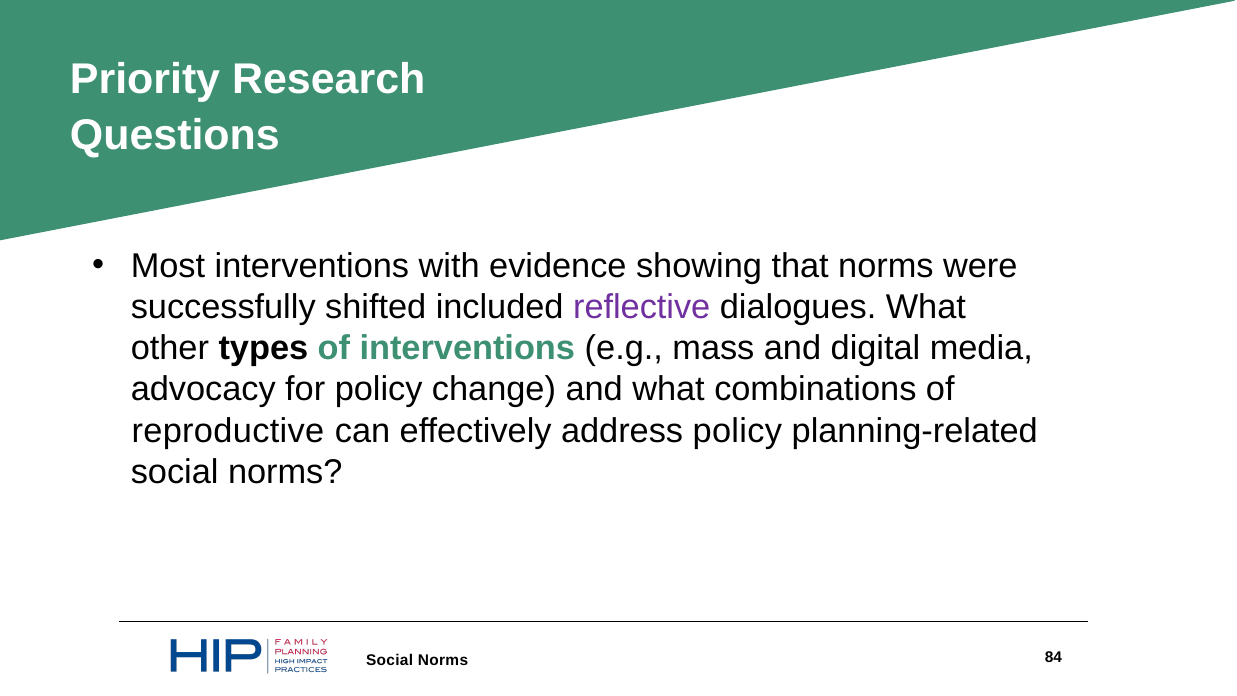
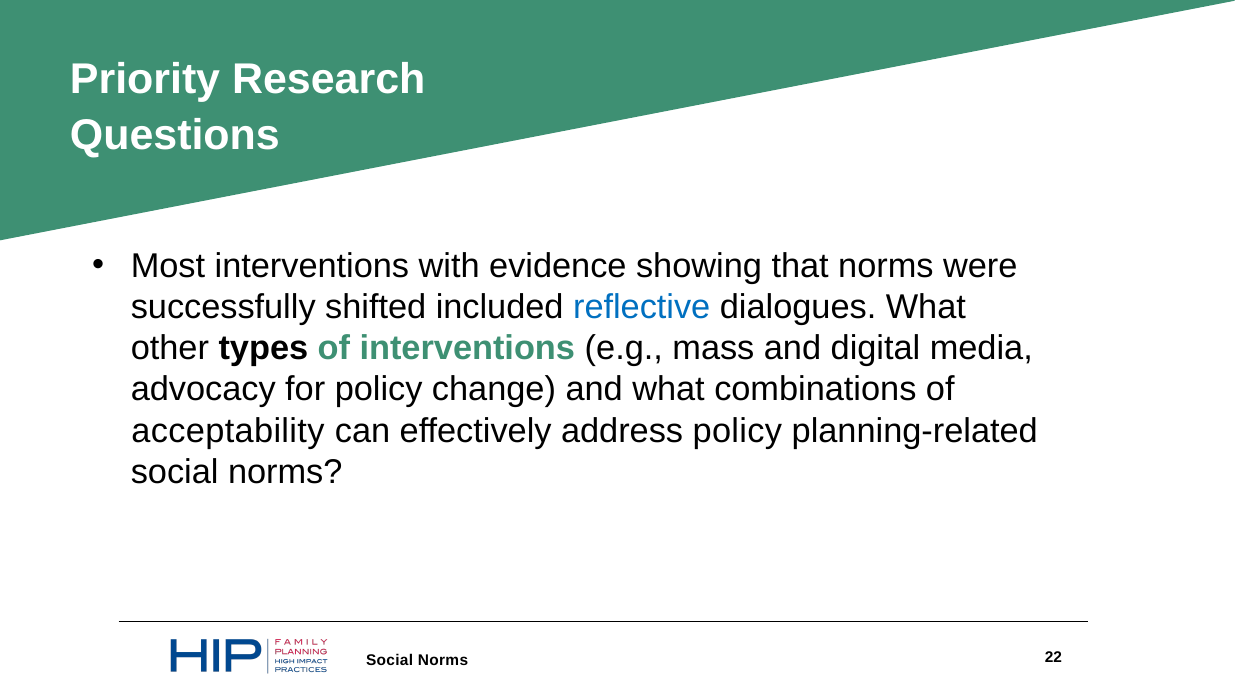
reflective colour: purple -> blue (642, 307)
reproductive: reproductive -> acceptability (228, 431)
84: 84 -> 22 (1053, 658)
